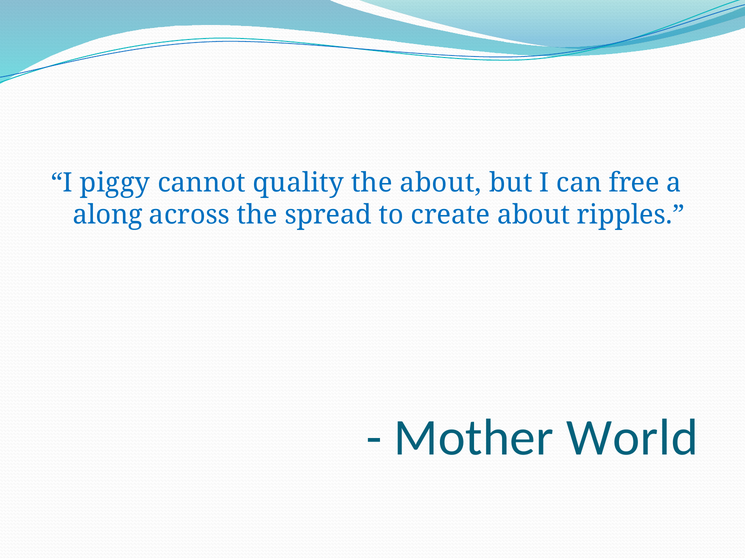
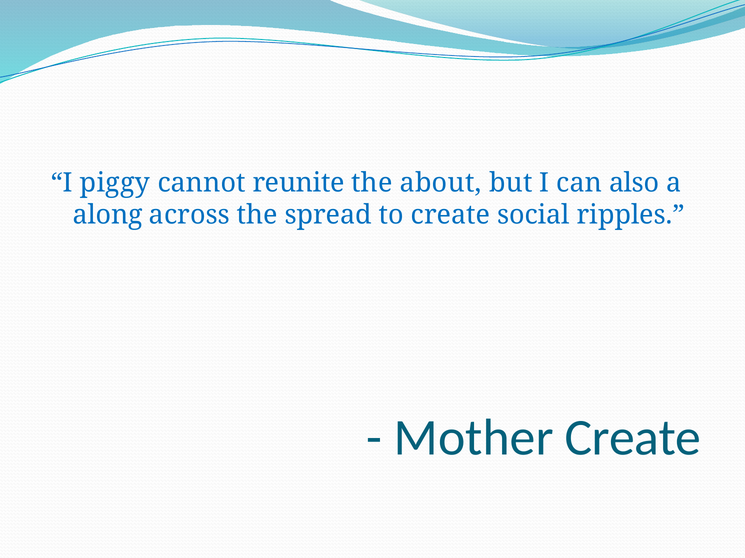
quality: quality -> reunite (299, 183)
free: free -> also (634, 183)
create about: about -> social (533, 215)
Mother World: World -> Create (633, 438)
